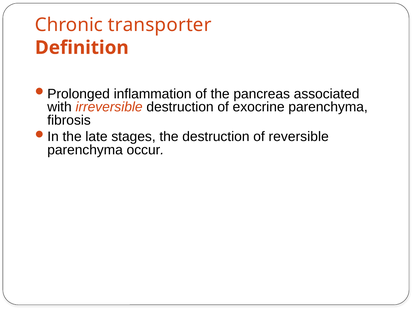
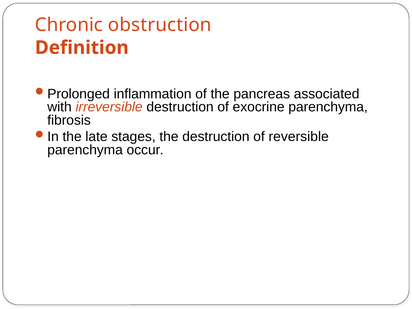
transporter: transporter -> obstruction (160, 25)
